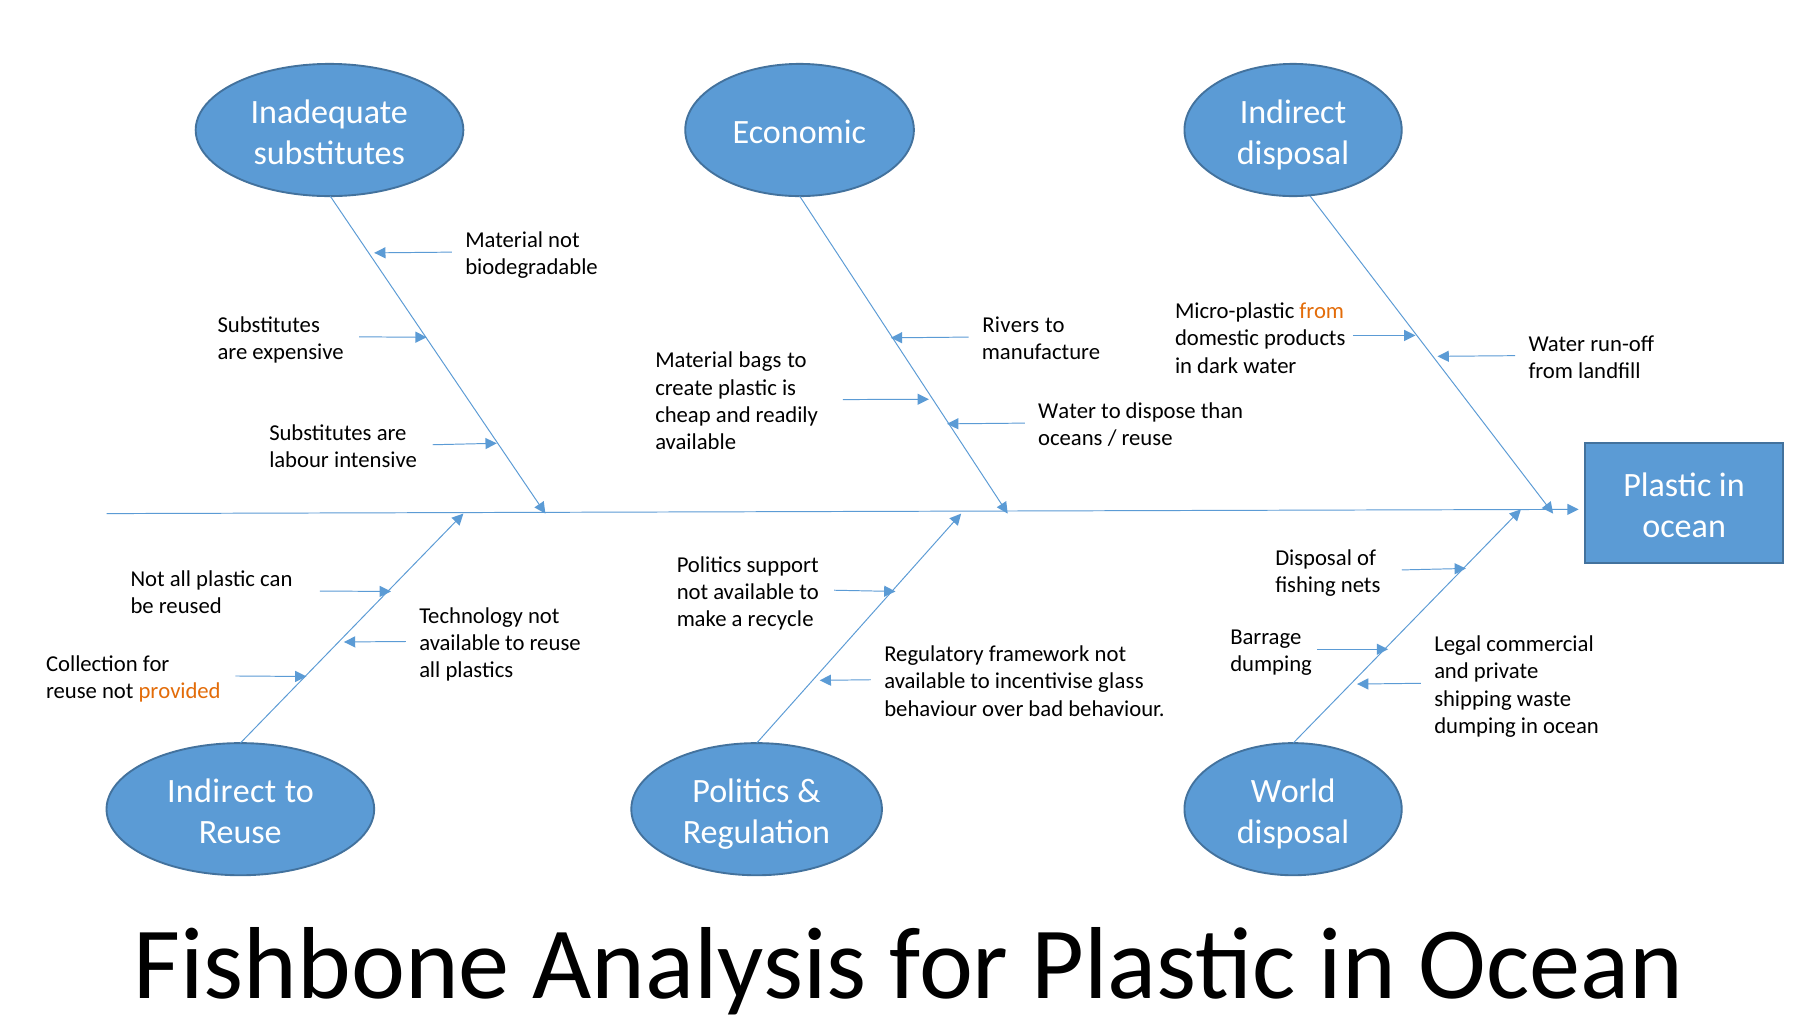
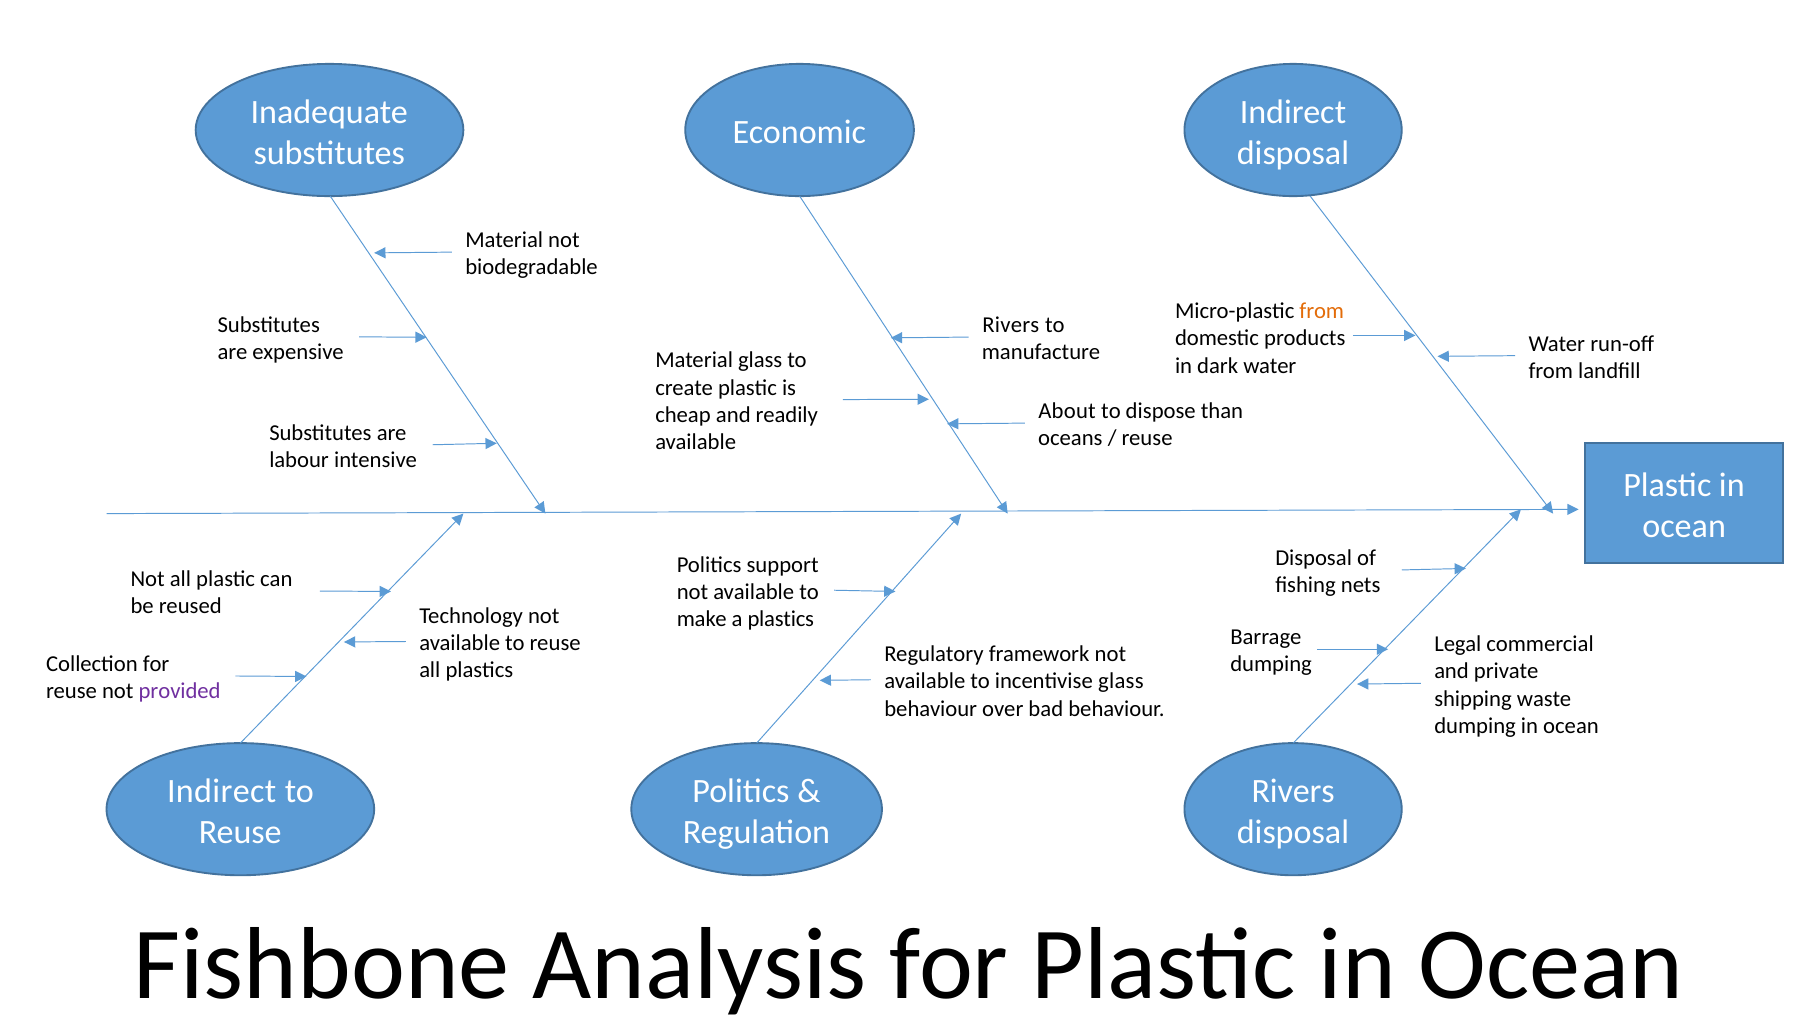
Material bags: bags -> glass (760, 360)
Water: Water -> About (1067, 411)
a recycle: recycle -> plastics (781, 619)
provided colour: orange -> purple (180, 691)
World: World -> Rivers (1293, 791)
